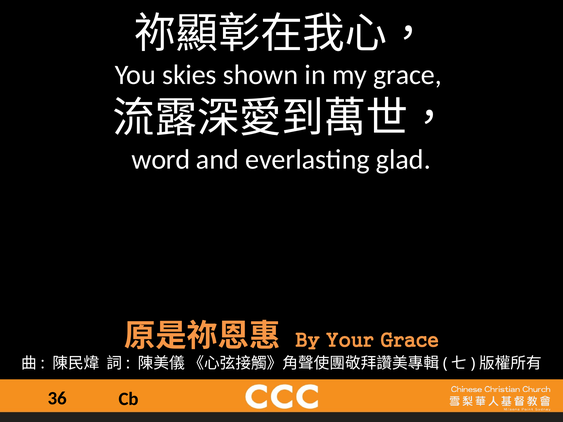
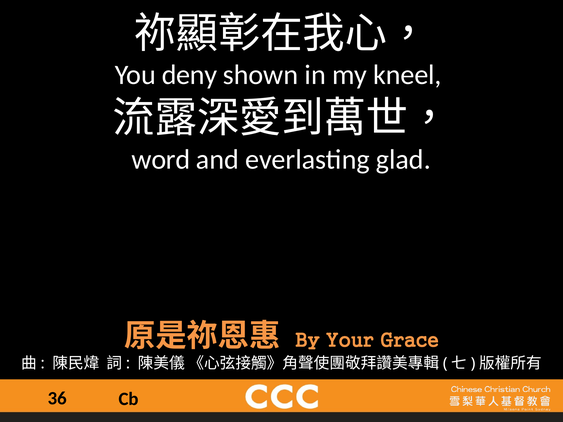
skies: skies -> deny (189, 75)
my grace: grace -> kneel (407, 75)
